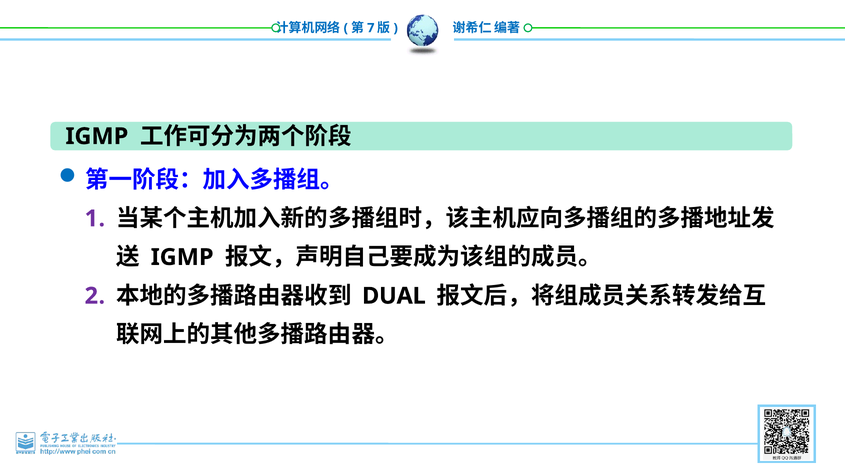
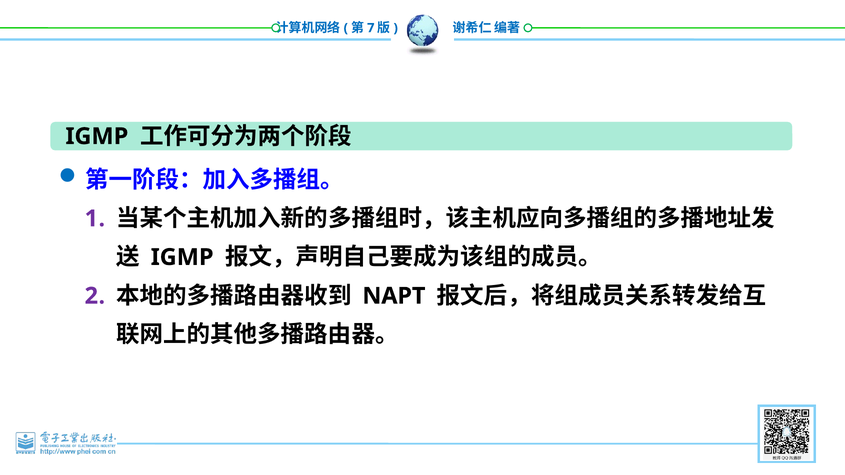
DUAL: DUAL -> NAPT (394, 296)
